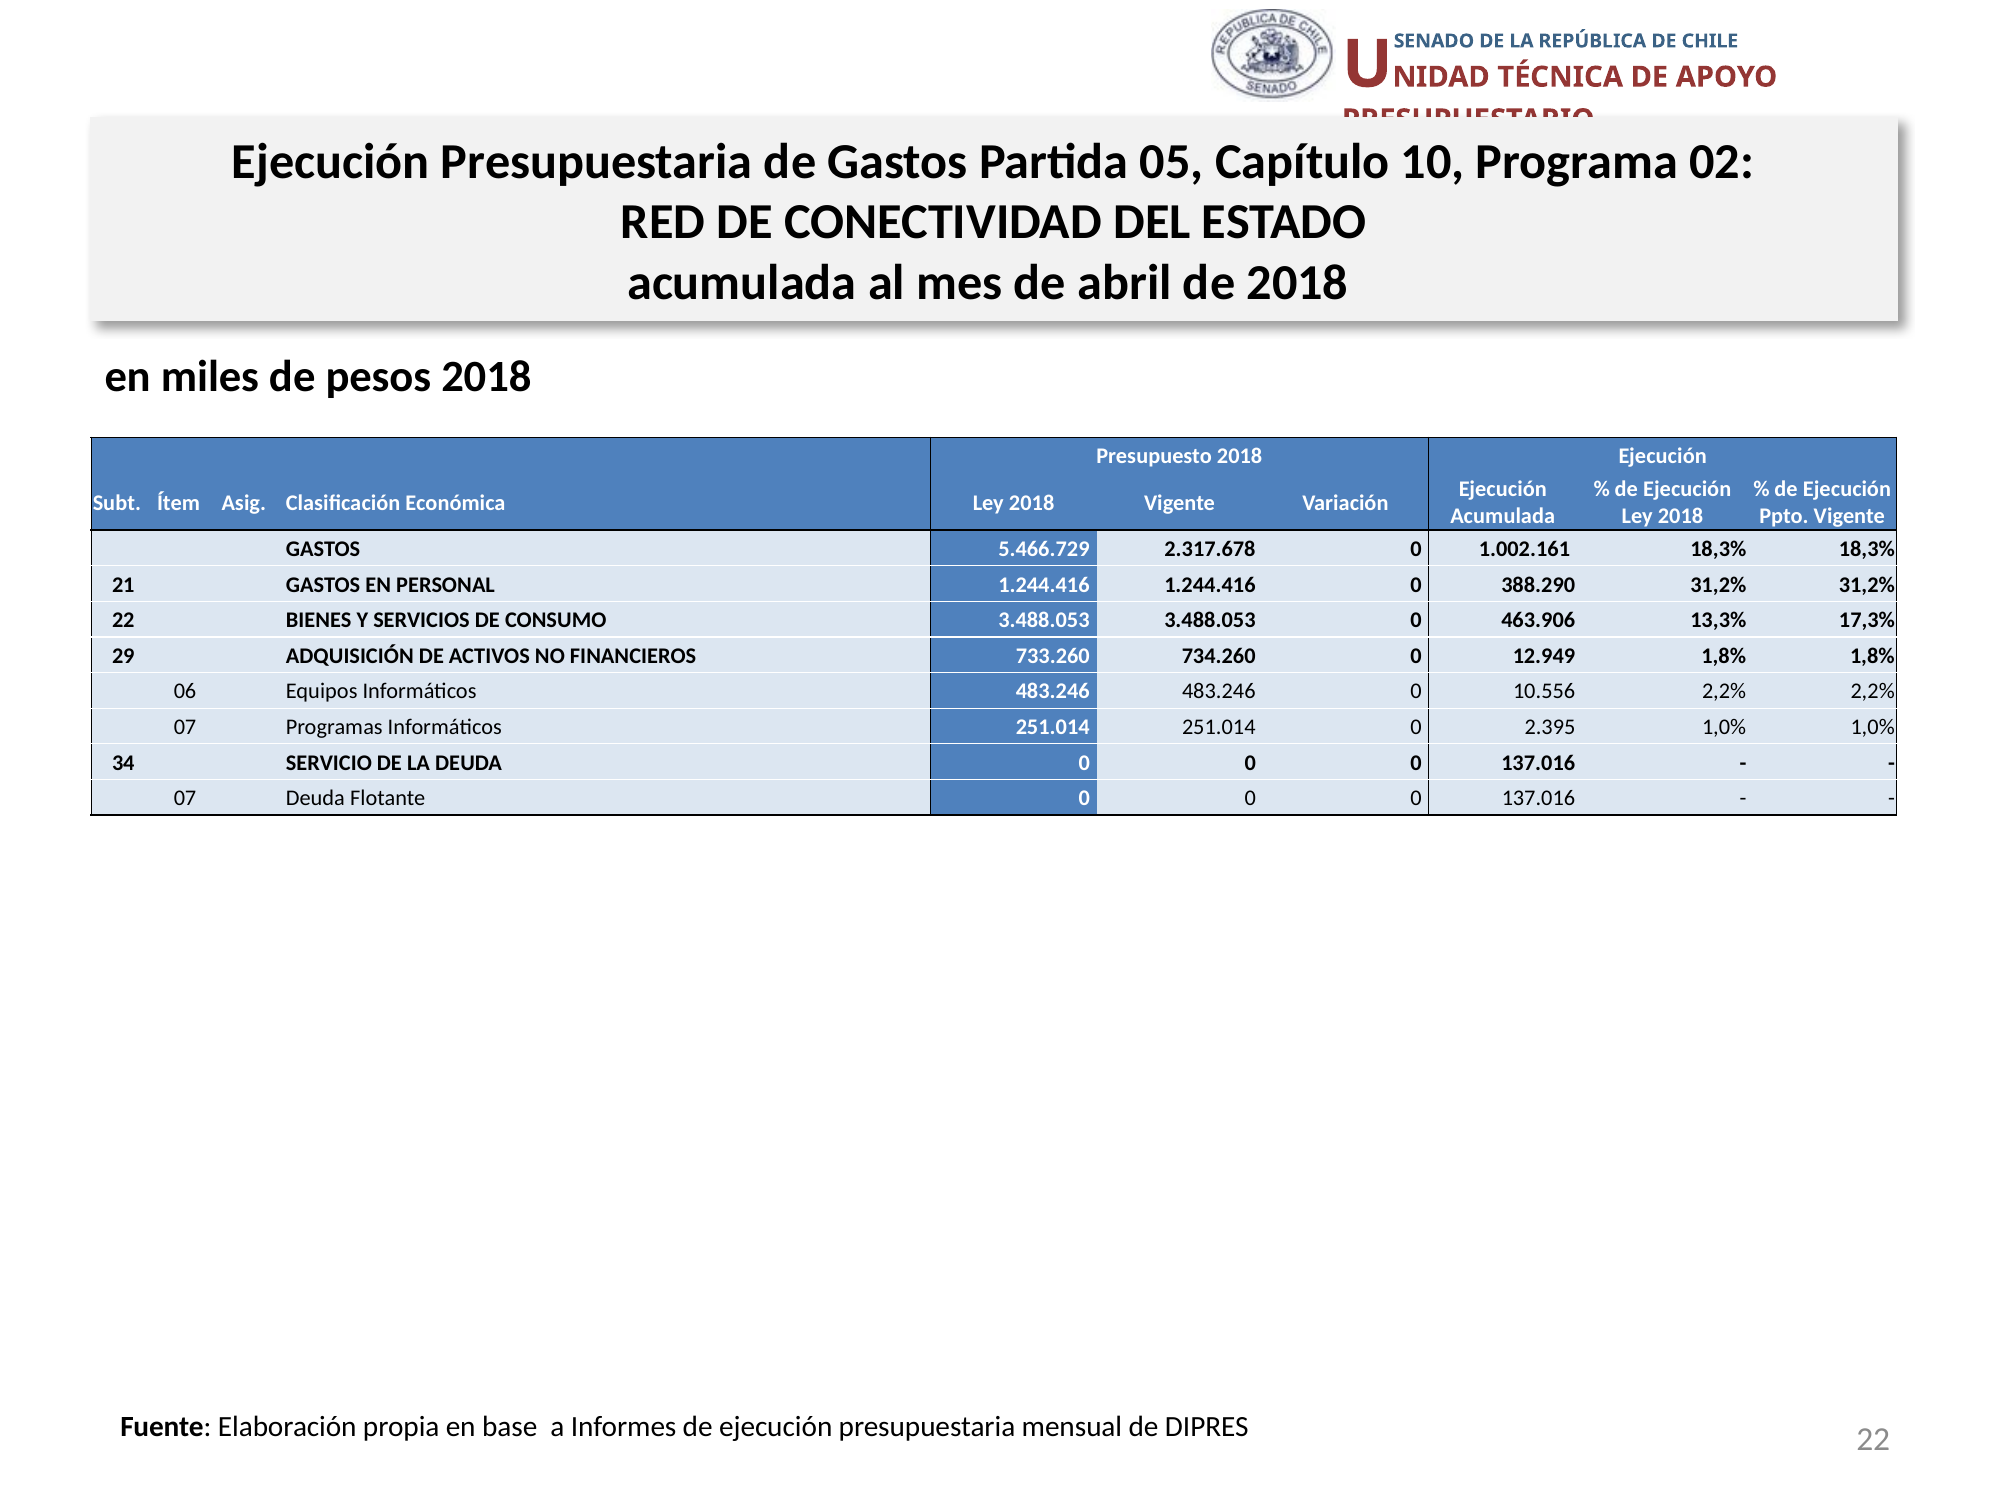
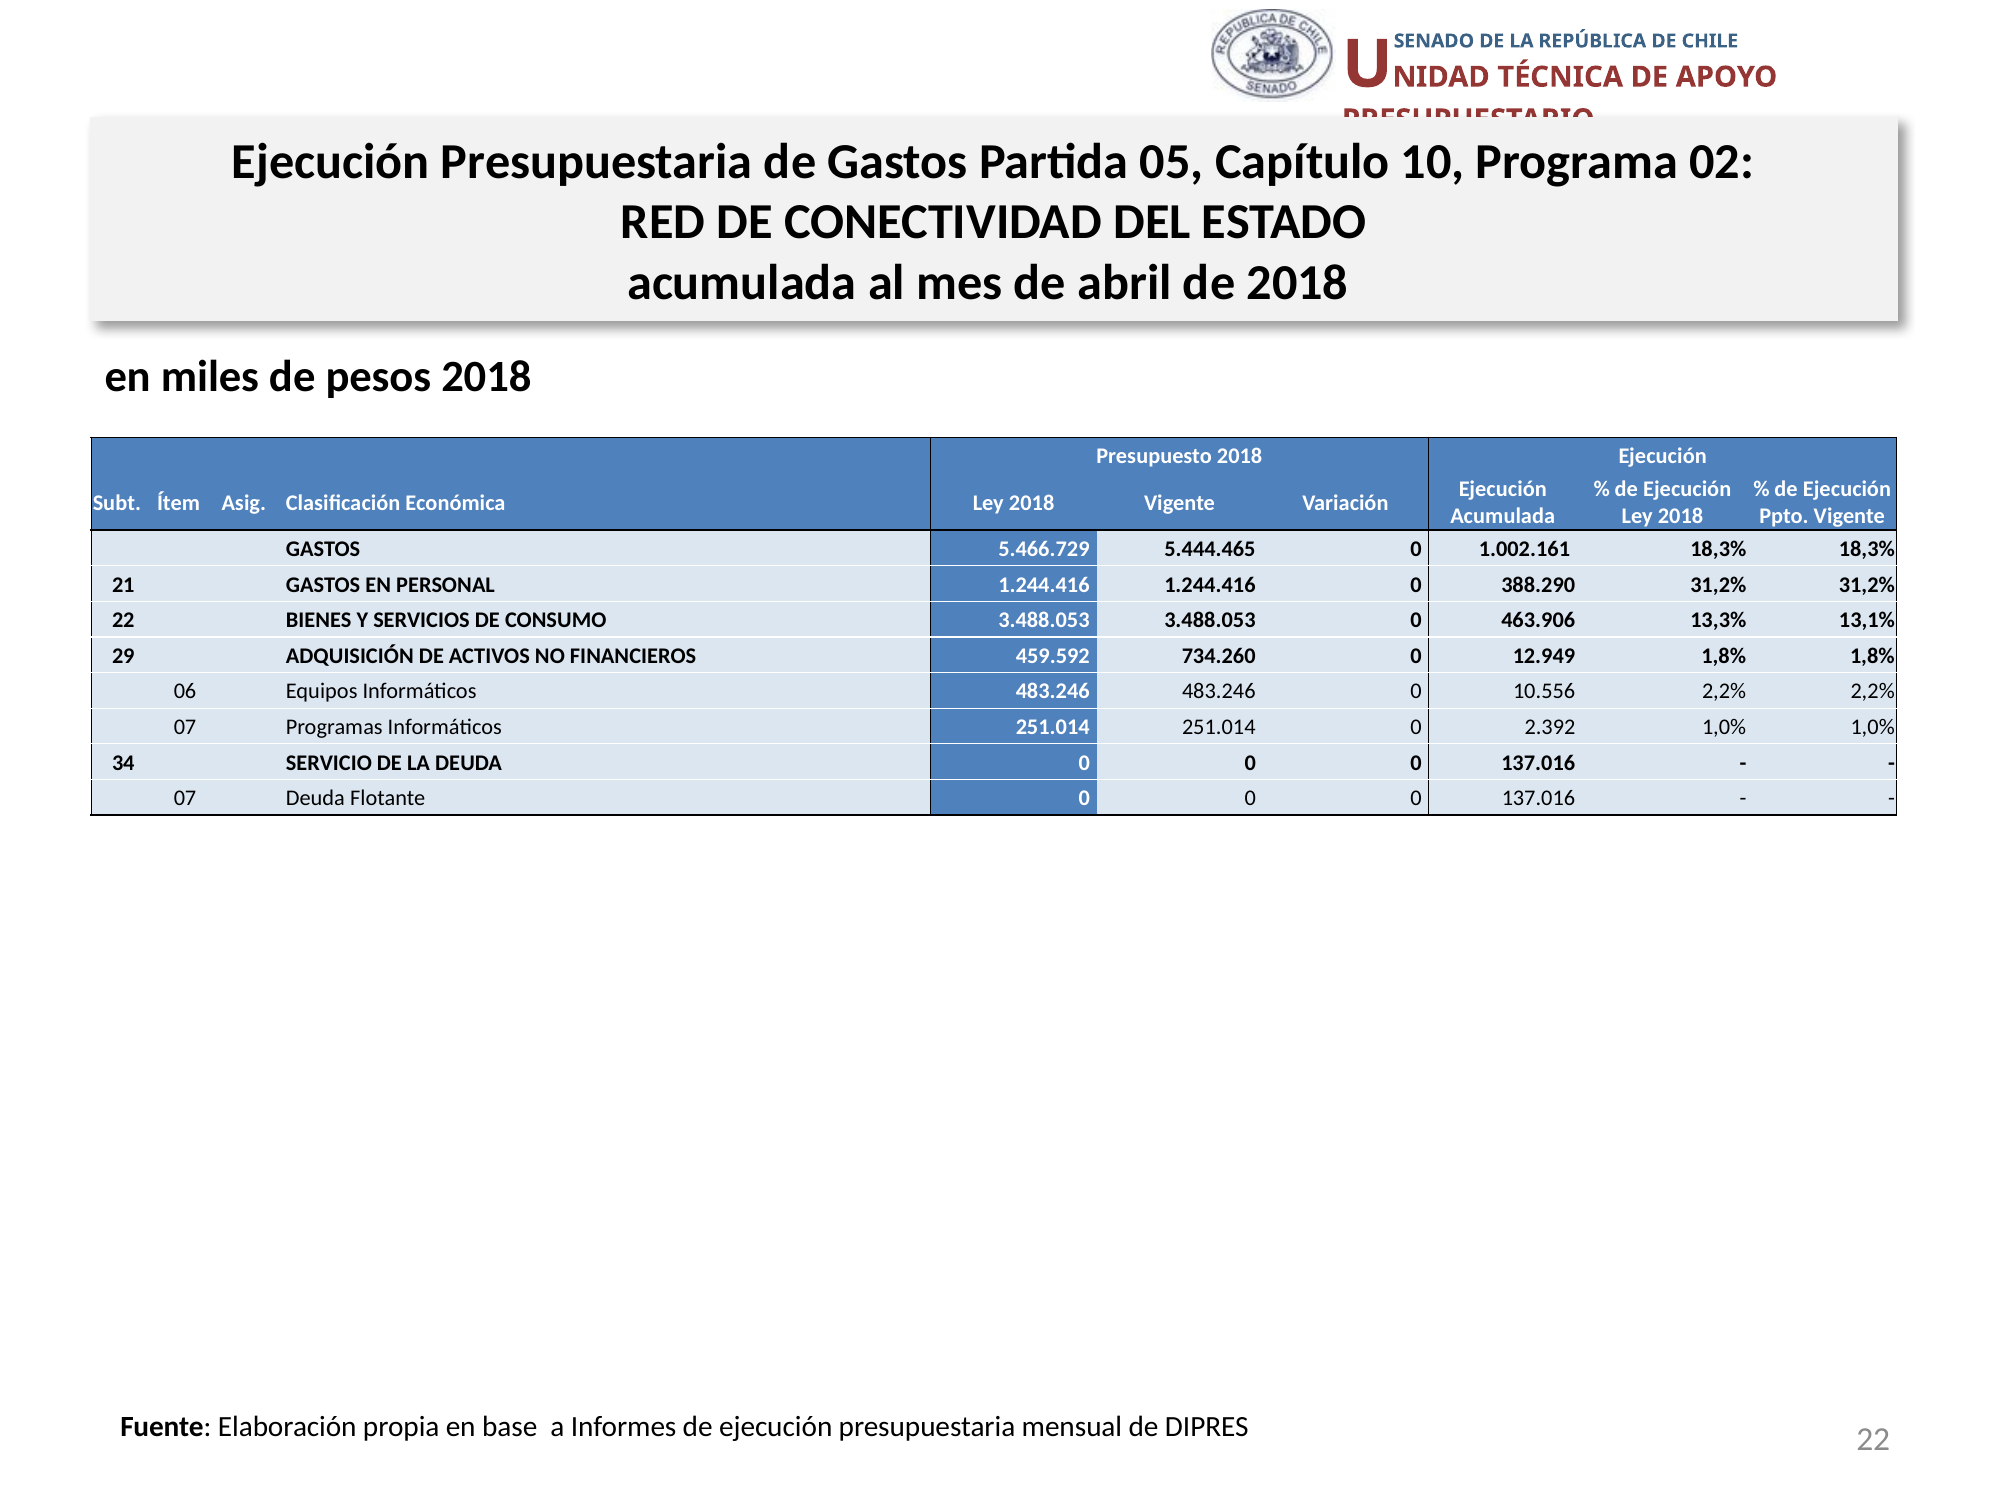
2.317.678: 2.317.678 -> 5.444.465 (1210, 549)
17,3%: 17,3% -> 13,1% (1867, 620)
733.260: 733.260 -> 459.592 (1053, 656)
2.395: 2.395 -> 2.392 (1550, 727)
